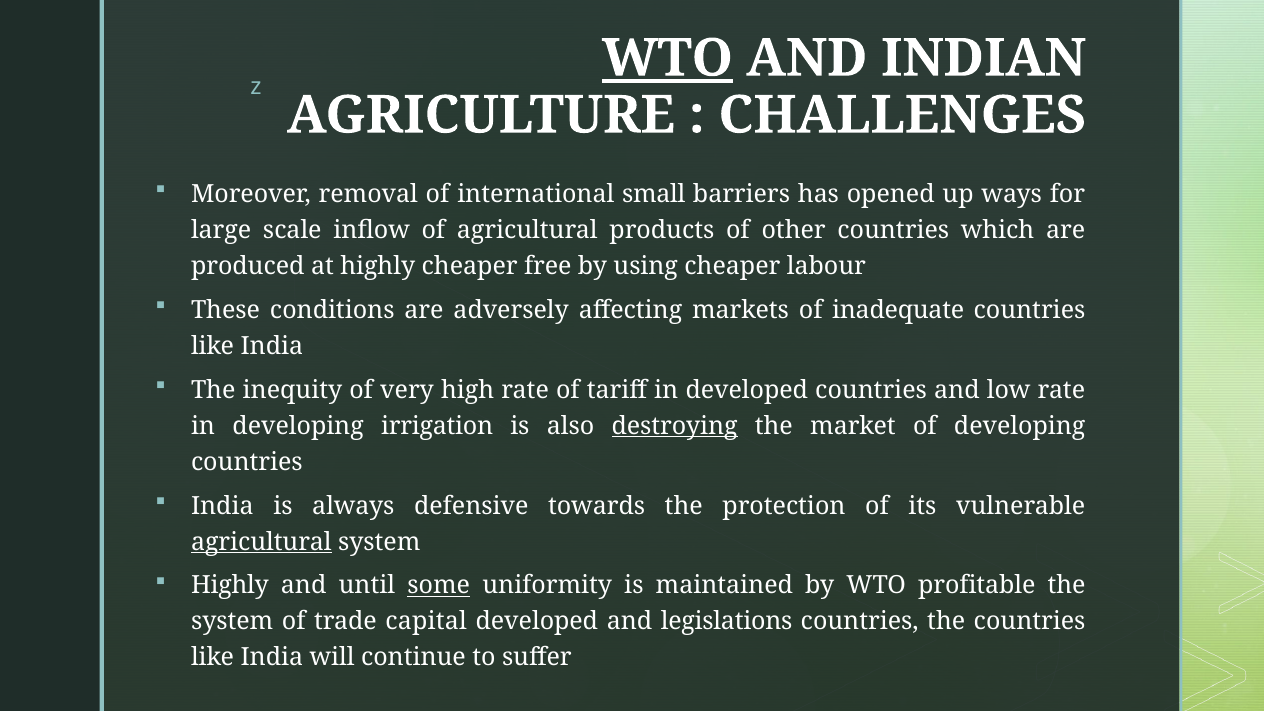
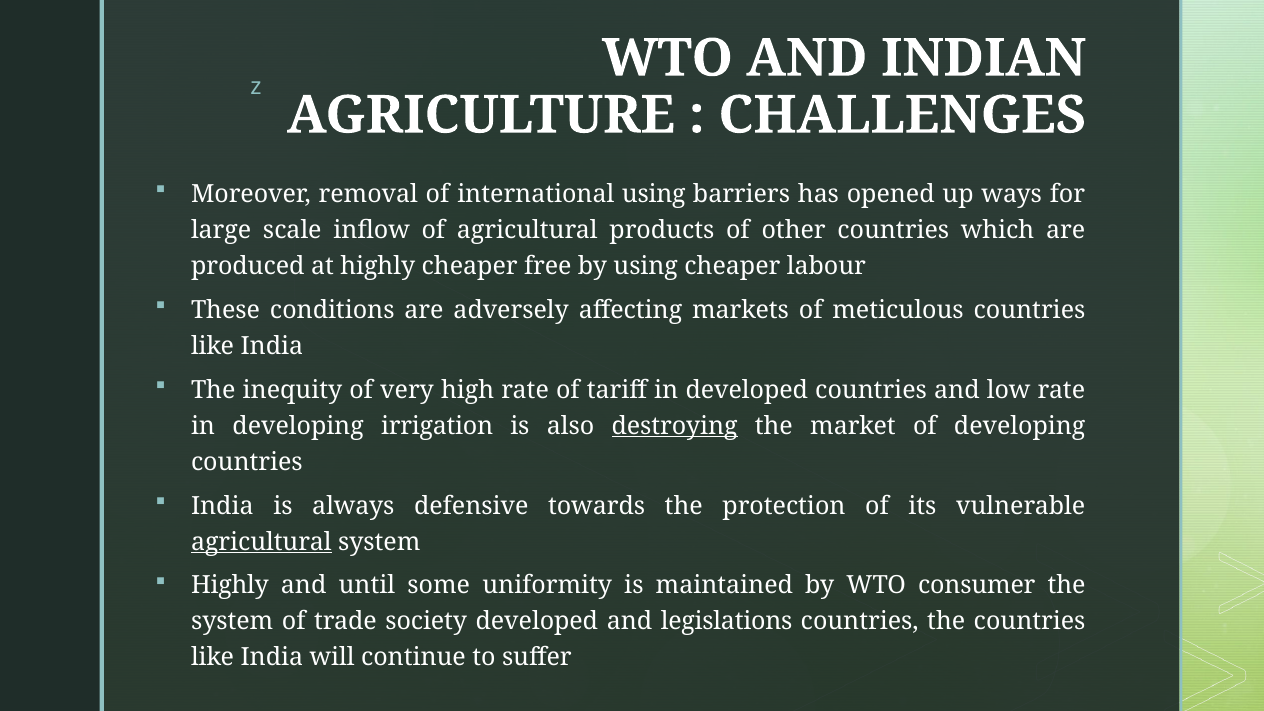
WTO underline: present -> none (667, 58)
international small: small -> using (654, 194)
inadequate: inadequate -> meticulous (898, 310)
some underline: present -> none (439, 586)
profitable: profitable -> consumer (977, 586)
capital: capital -> society (426, 622)
